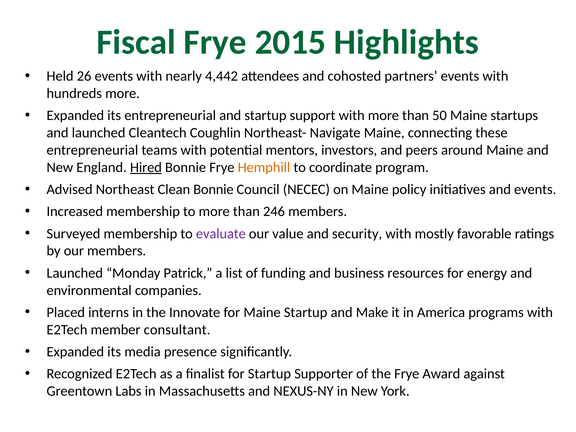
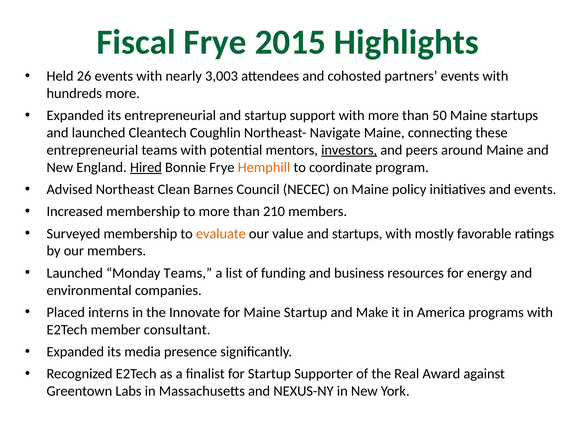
4,442: 4,442 -> 3,003 (222, 76)
investors underline: none -> present (349, 150)
Clean Bonnie: Bonnie -> Barnes (213, 189)
246: 246 -> 210 (274, 212)
evaluate colour: purple -> orange (221, 234)
and security: security -> startups (357, 234)
Monday Patrick: Patrick -> Teams (188, 273)
the Frye: Frye -> Real (407, 374)
